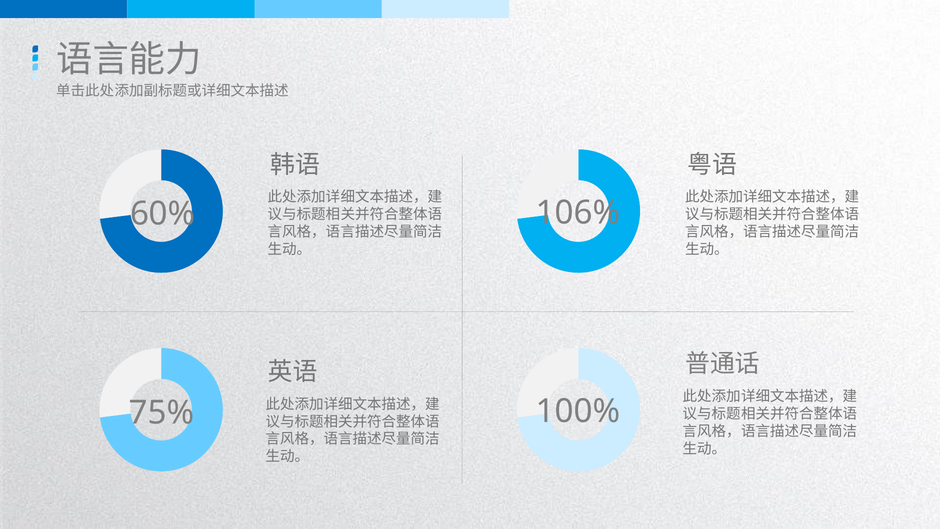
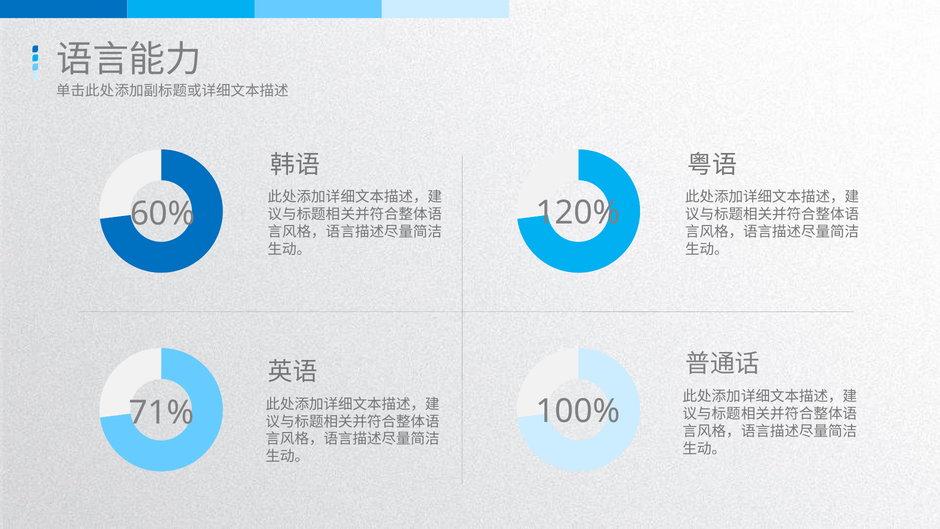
106%: 106% -> 120% (578, 213)
75%: 75% -> 71% (162, 412)
